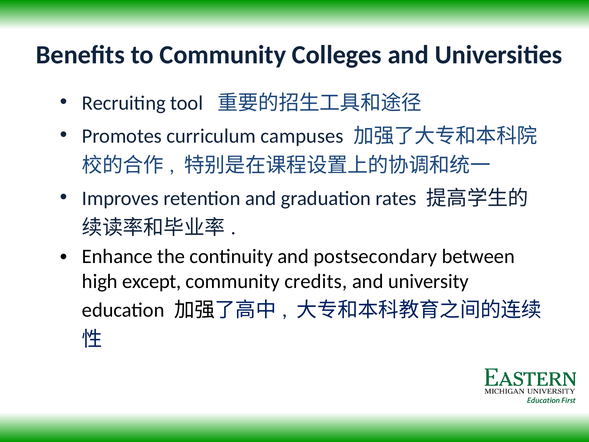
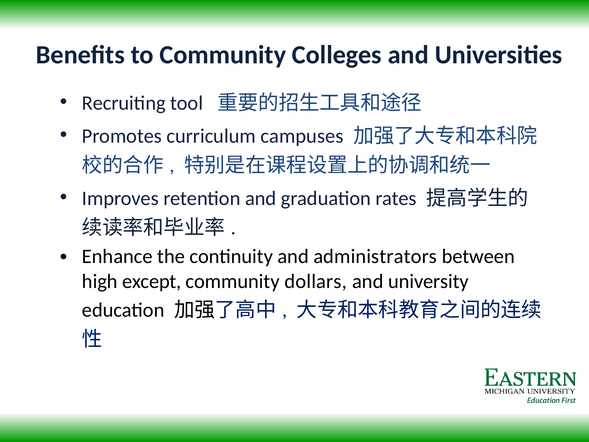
postsecondary: postsecondary -> administrators (375, 256)
credits: credits -> dollars (316, 281)
